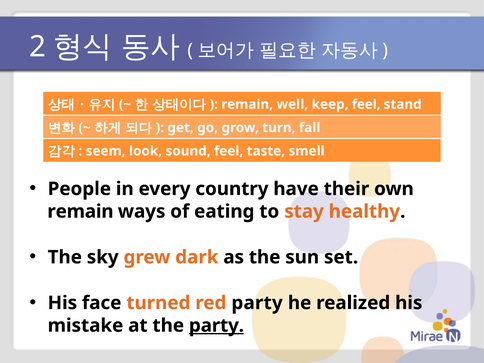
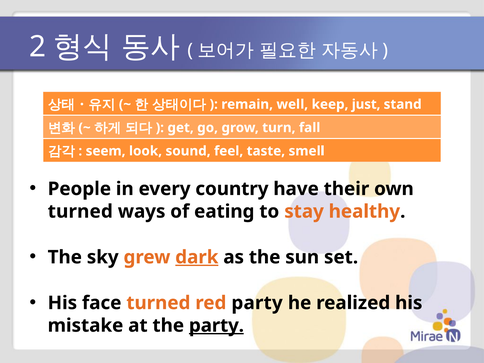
keep feel: feel -> just (366, 104)
remain: remain -> turned (80, 211)
dark underline: none -> present (197, 257)
